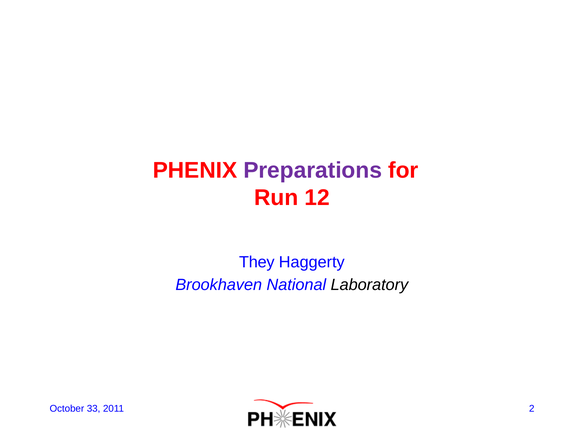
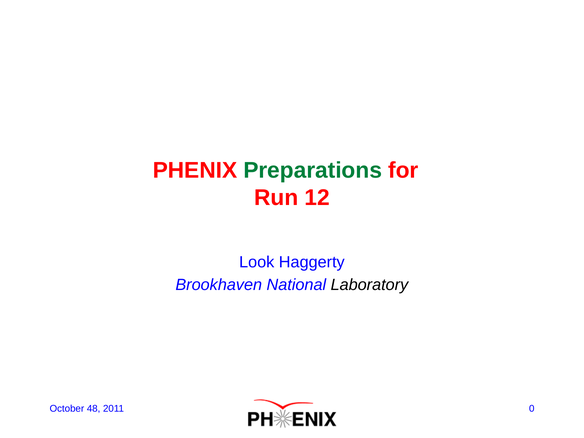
Preparations colour: purple -> green (313, 170)
They: They -> Look (257, 262)
33: 33 -> 48 (94, 409)
2: 2 -> 0 (532, 409)
